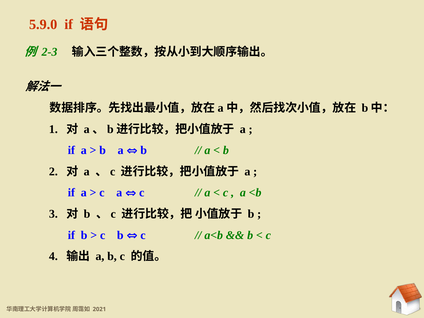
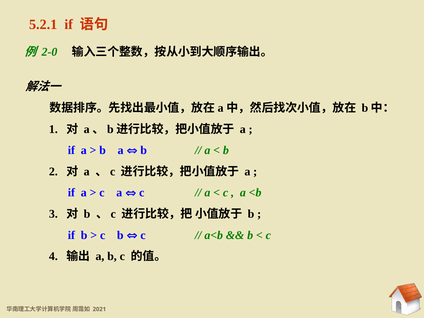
5.9.0: 5.9.0 -> 5.2.1 (43, 24)
2-3: 2-3 -> 2-0 (49, 52)
